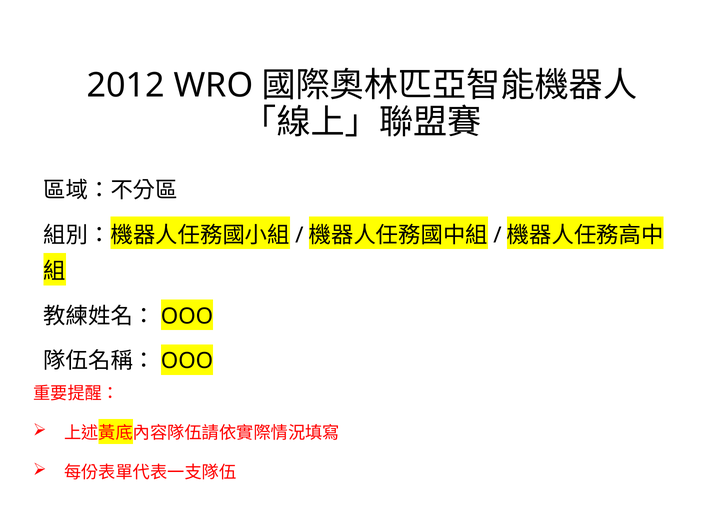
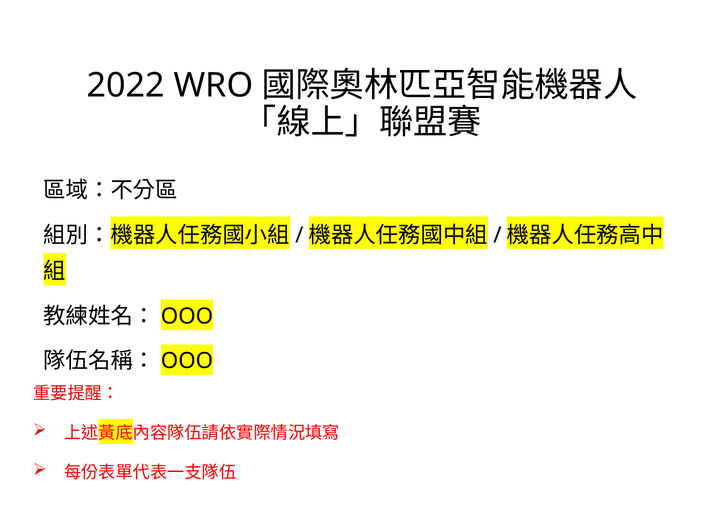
2012: 2012 -> 2022 (126, 86)
